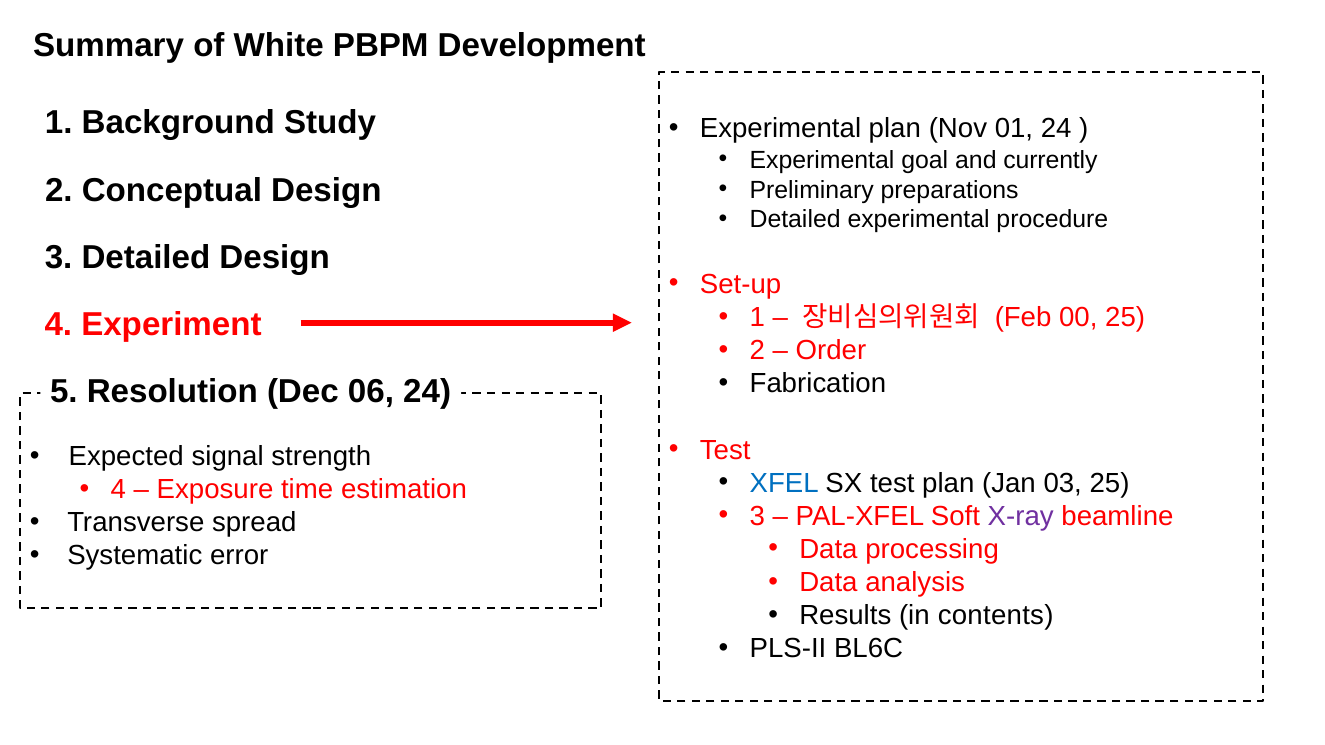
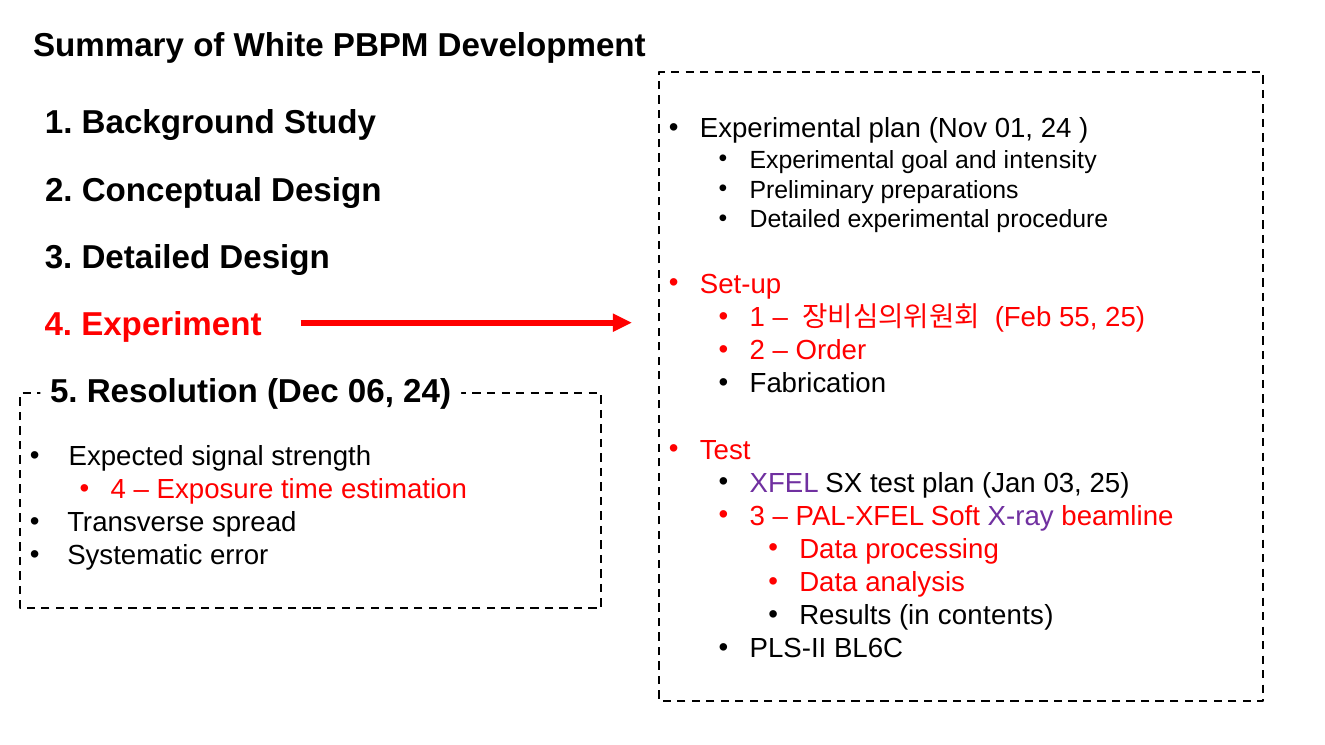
currently: currently -> intensity (1050, 160)
00: 00 -> 55 (1078, 318)
XFEL colour: blue -> purple (784, 483)
